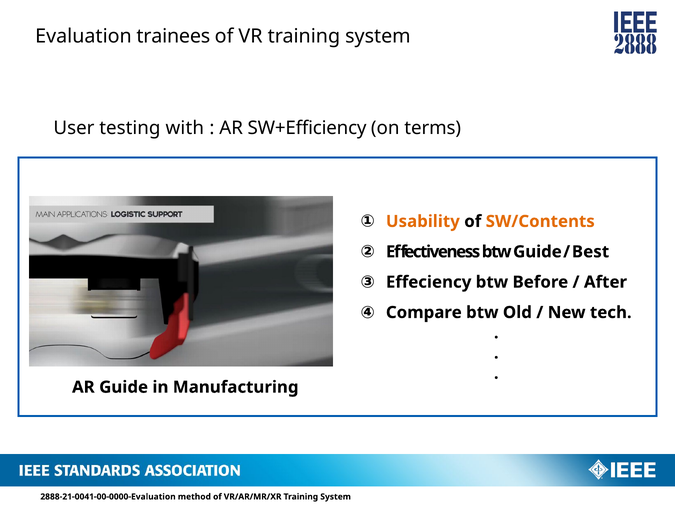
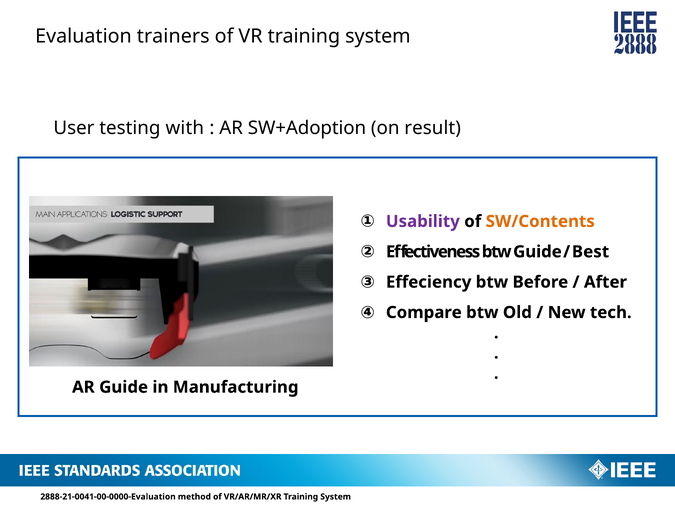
trainees: trainees -> trainers (173, 36)
SW+Efficiency: SW+Efficiency -> SW+Adoption (307, 128)
terms: terms -> result (433, 128)
Usability colour: orange -> purple (423, 222)
